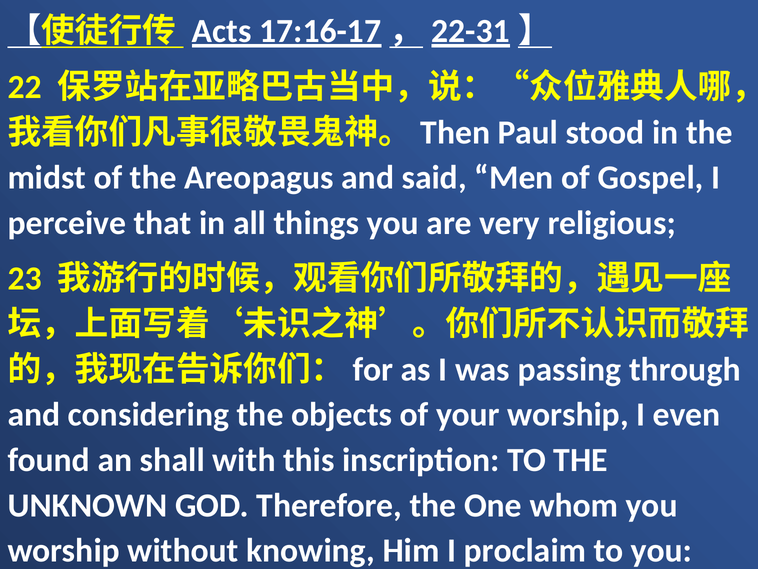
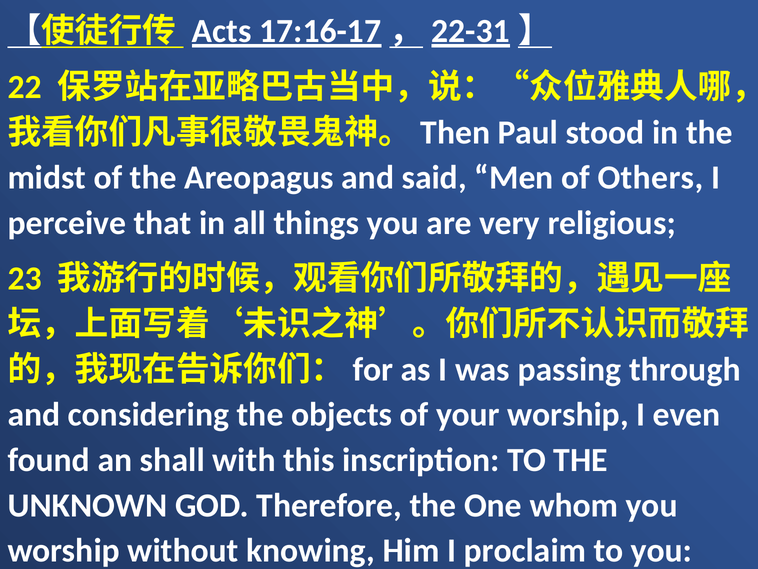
Gospel: Gospel -> Others (651, 178)
